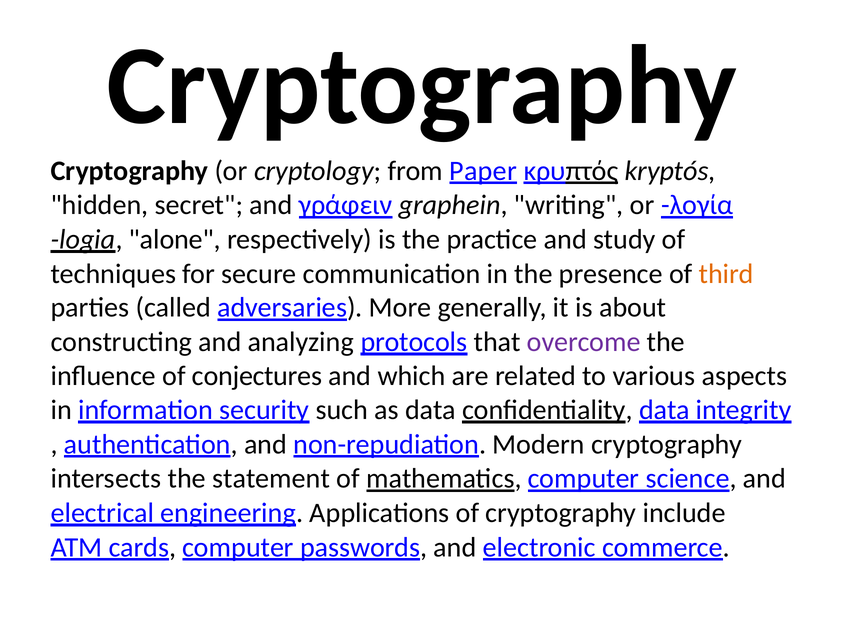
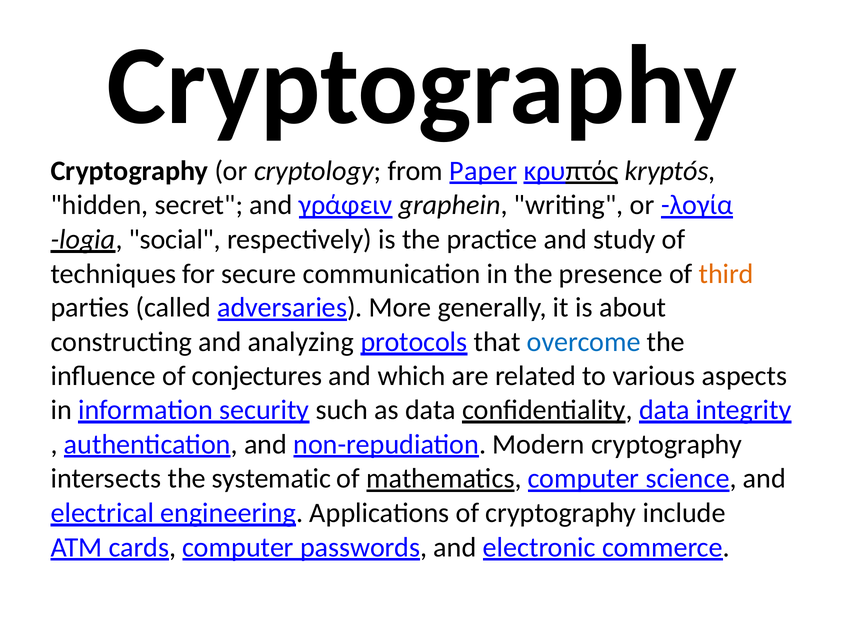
alone: alone -> social (175, 239)
overcome colour: purple -> blue (584, 342)
statement: statement -> systematic (271, 479)
